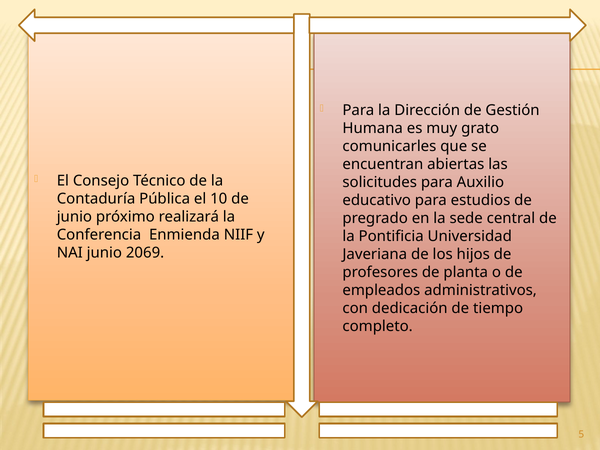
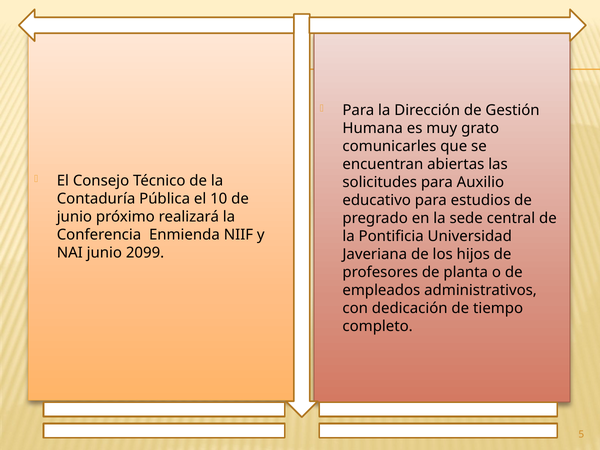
2069: 2069 -> 2099 (145, 253)
